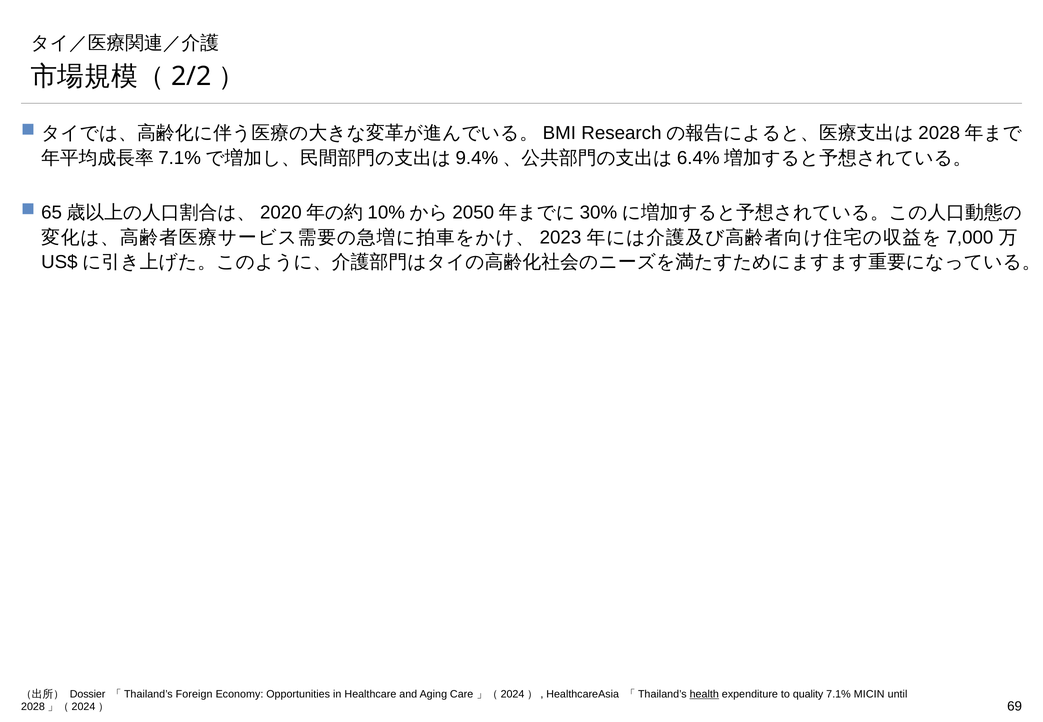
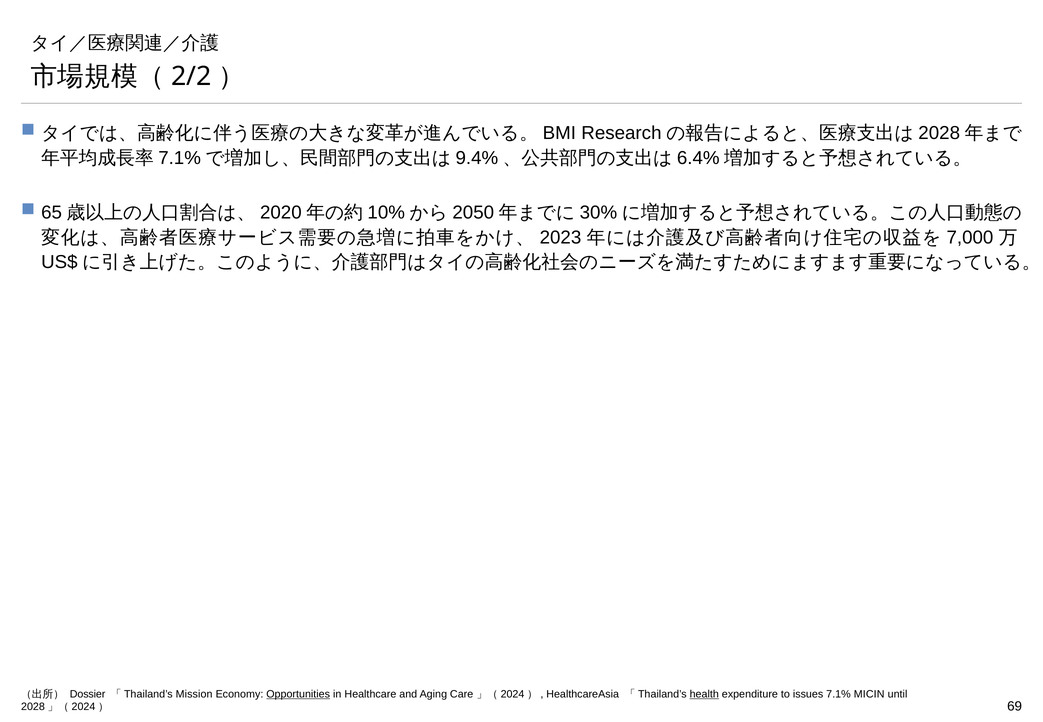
Foreign: Foreign -> Mission (194, 694)
Opportunities underline: none -> present (298, 694)
quality: quality -> issues (808, 694)
